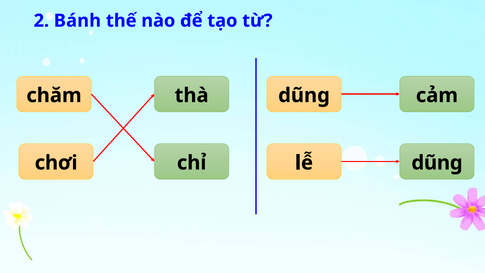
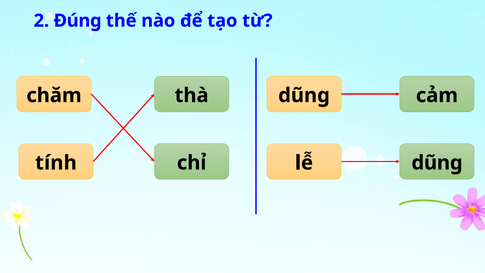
Bánh: Bánh -> Đúng (78, 21)
chơi: chơi -> tính (56, 163)
